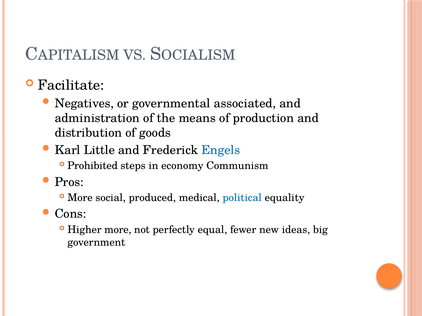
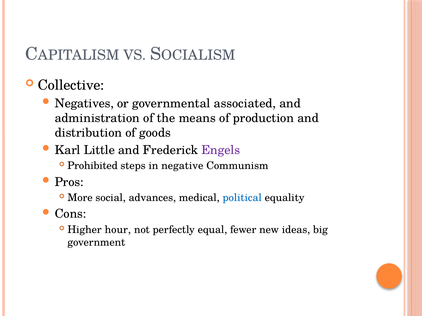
Facilitate: Facilitate -> Collective (71, 85)
Engels colour: blue -> purple (221, 150)
economy: economy -> negative (182, 166)
produced: produced -> advances (152, 198)
Higher more: more -> hour (118, 230)
